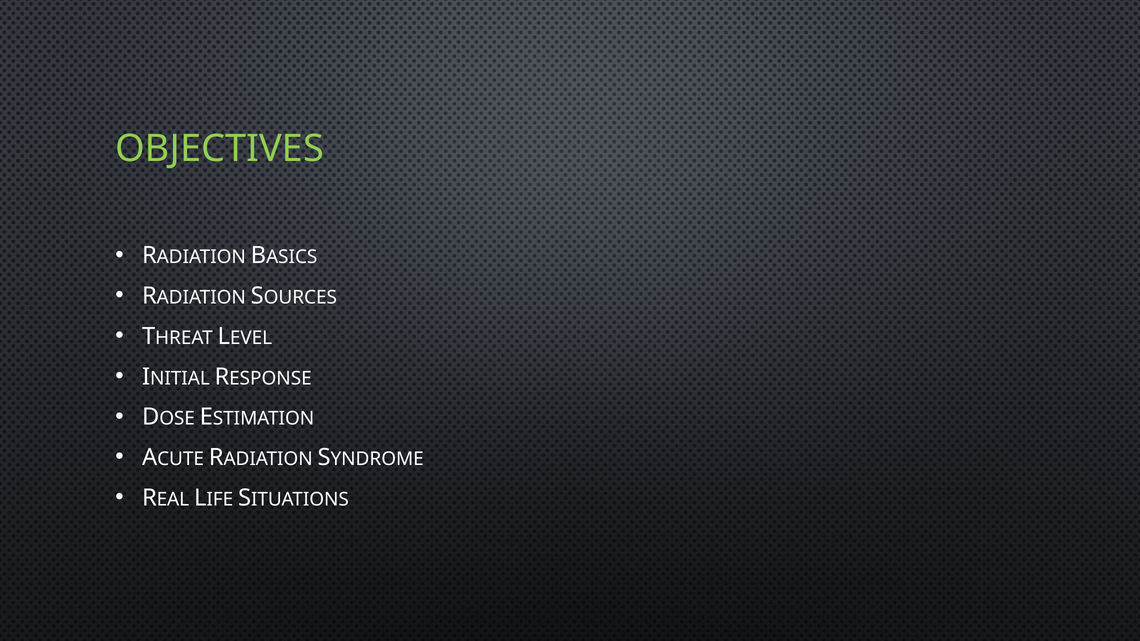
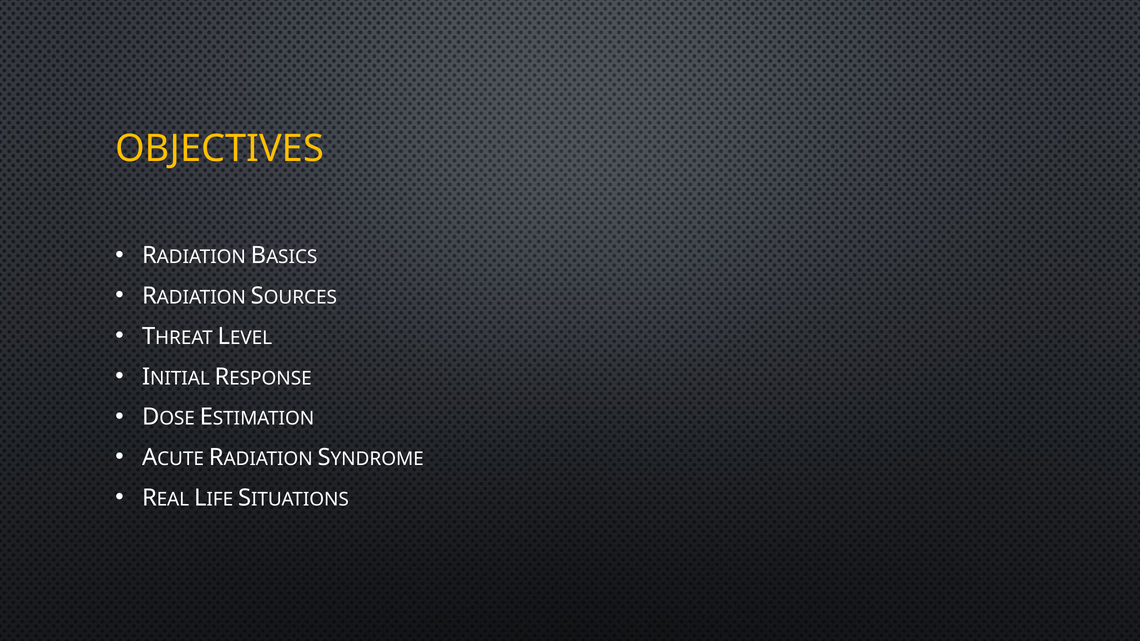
OBJECTIVES colour: light green -> yellow (220, 149)
